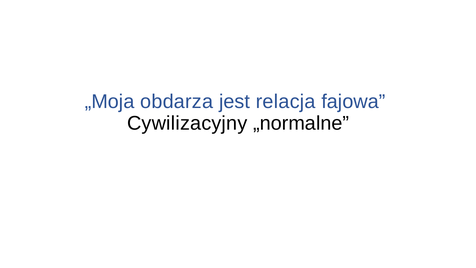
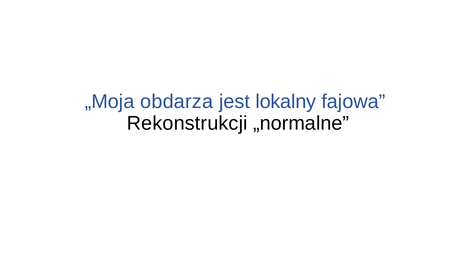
relacja: relacja -> lokalny (286, 102)
Cywilizacyjny: Cywilizacyjny -> Rekonstrukcji (187, 123)
